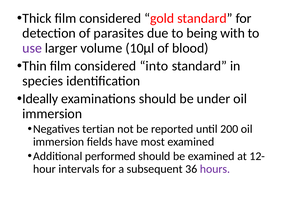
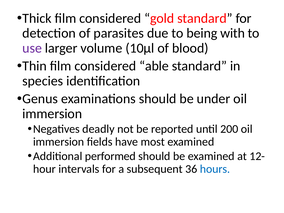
into: into -> able (154, 66)
Ideally: Ideally -> Genus (40, 99)
tertian: tertian -> deadly (98, 129)
hours colour: purple -> blue (215, 169)
